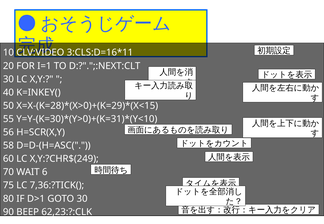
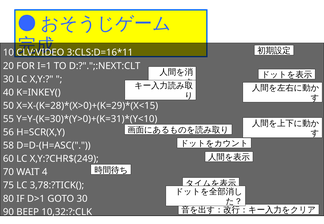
6: 6 -> 4 (45, 172)
7,36:?TICK(: 7,36:?TICK( -> 3,78:?TICK( (57, 186)
62,23:?:CLK: 62,23:?:CLK -> 10,32:?:CLK (67, 212)
